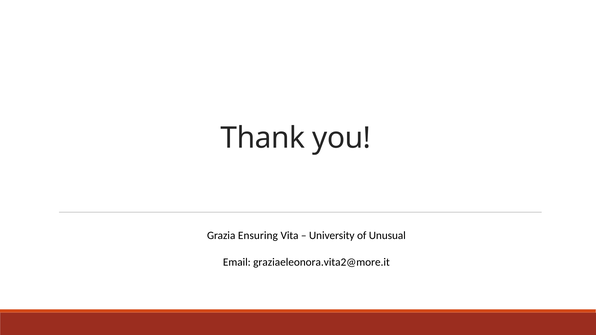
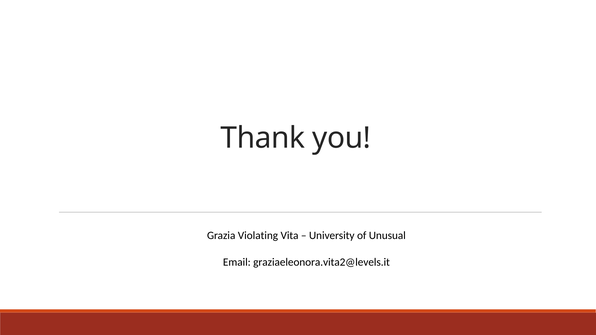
Ensuring: Ensuring -> Violating (258, 236)
graziaeleonora.vita2@more.it: graziaeleonora.vita2@more.it -> graziaeleonora.vita2@levels.it (322, 262)
